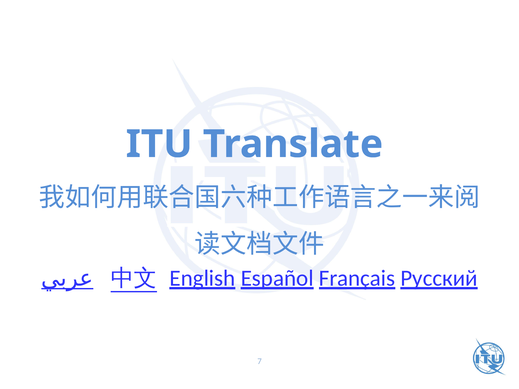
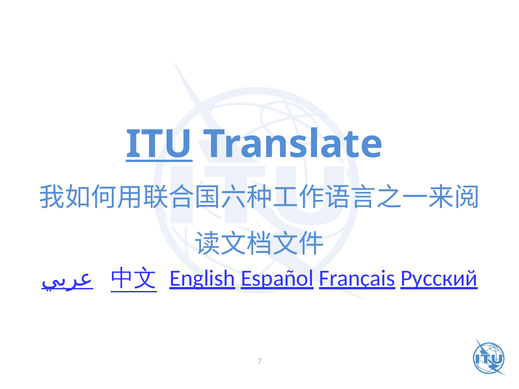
ITU underline: none -> present (159, 144)
